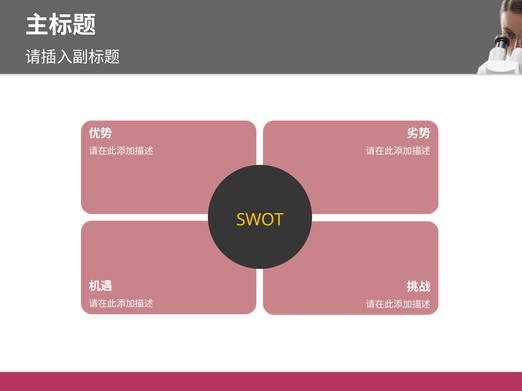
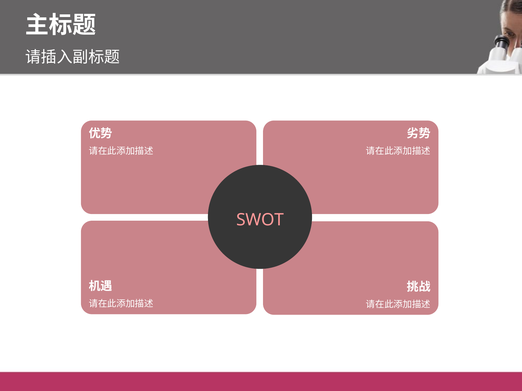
SWOT colour: yellow -> pink (260, 220)
